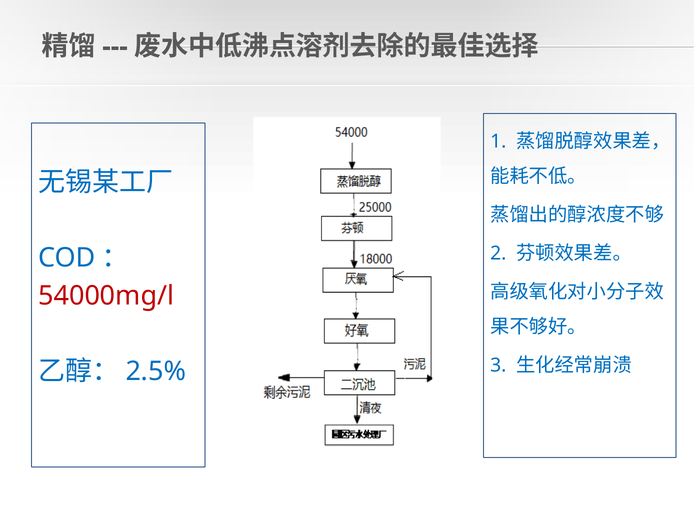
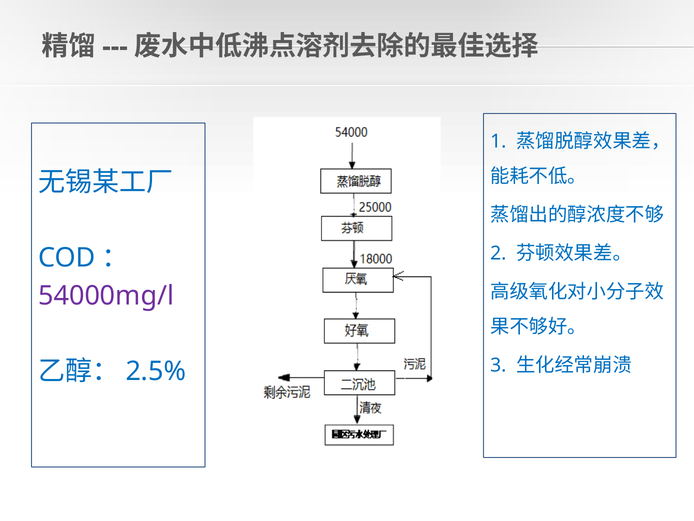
54000mg/l colour: red -> purple (106, 296)
